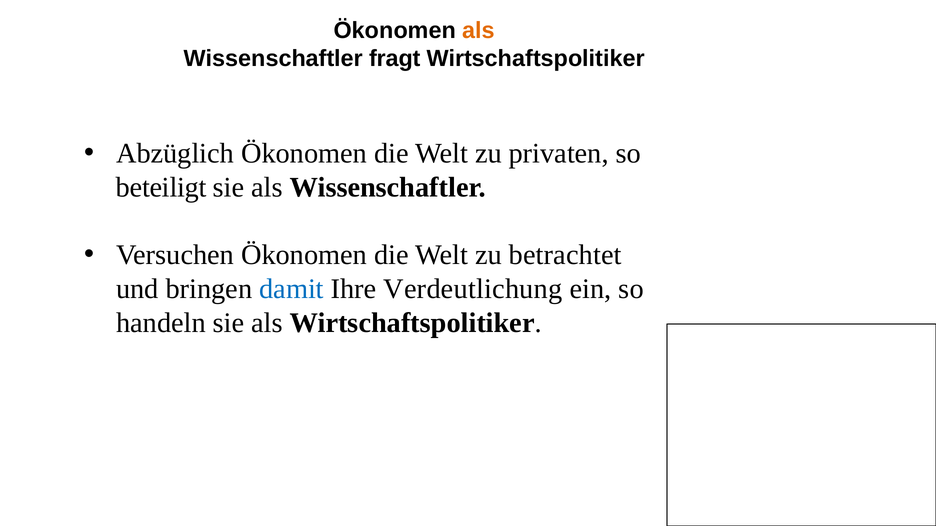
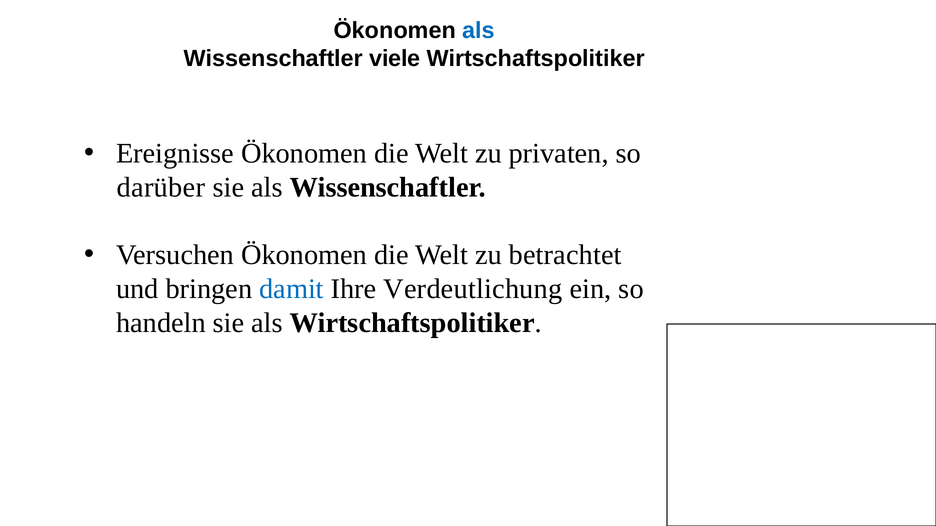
als colour: orange -> blue (479, 31)
fragt: fragt -> viele (395, 59)
Abzüglich: Abzüglich -> Ereignisse (175, 153)
beteiligt: beteiligt -> darüber (161, 187)
